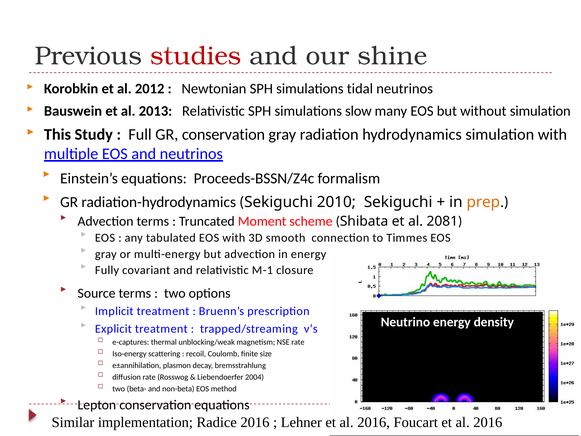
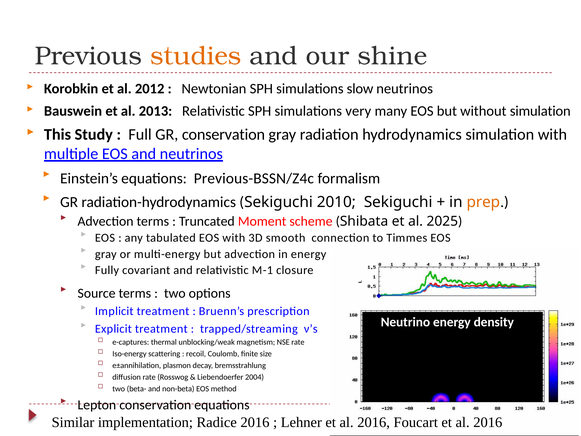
studies colour: red -> orange (196, 56)
tidal: tidal -> slow (360, 89)
slow: slow -> very (358, 111)
Proceeds-BSSN/Z4c: Proceeds-BSSN/Z4c -> Previous-BSSN/Z4c (254, 178)
2081: 2081 -> 2025 (442, 221)
